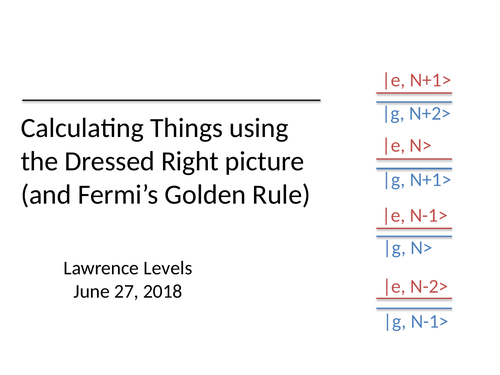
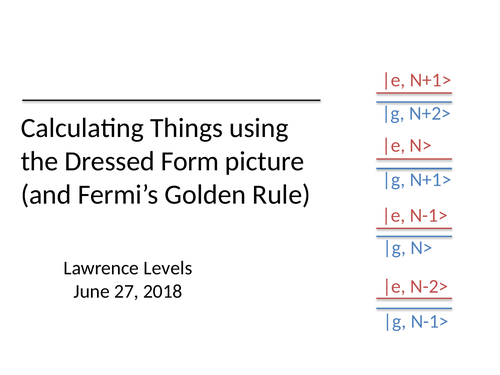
Right: Right -> Form (190, 161)
